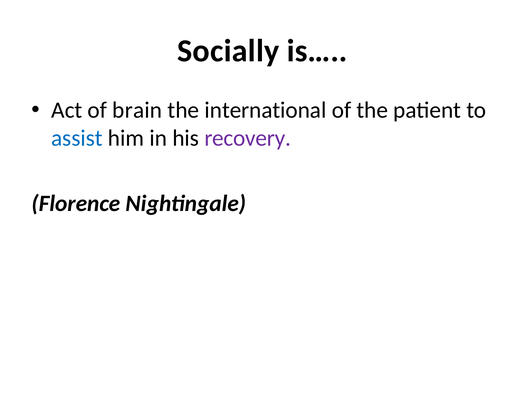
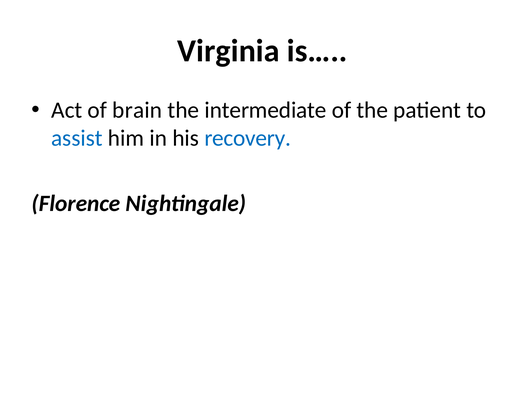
Socially: Socially -> Virginia (228, 51)
international: international -> intermediate (266, 110)
recovery colour: purple -> blue (248, 138)
